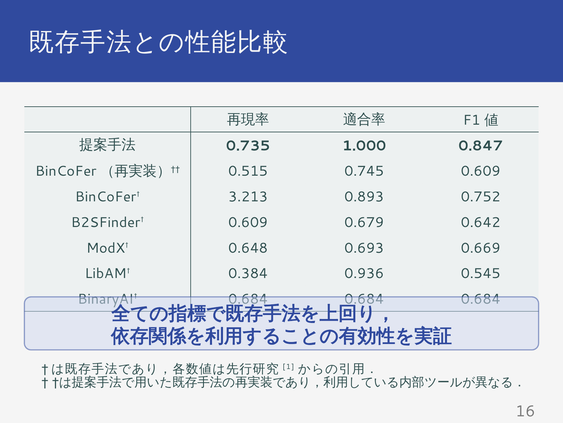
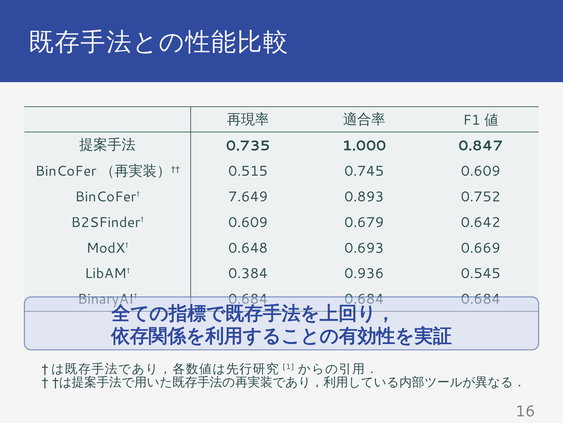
3.213: 3.213 -> 7.649 (248, 197)
